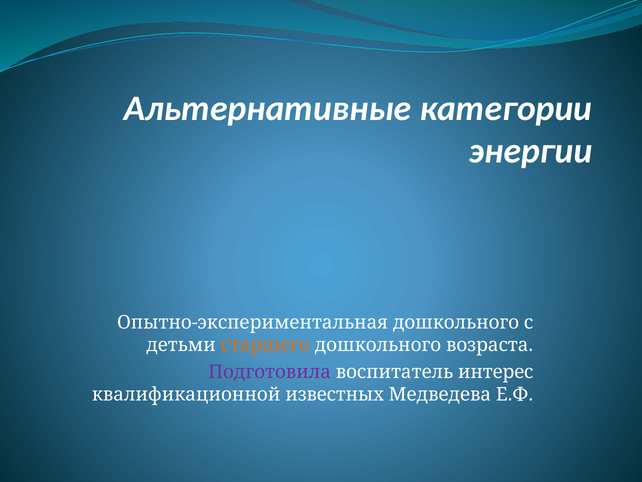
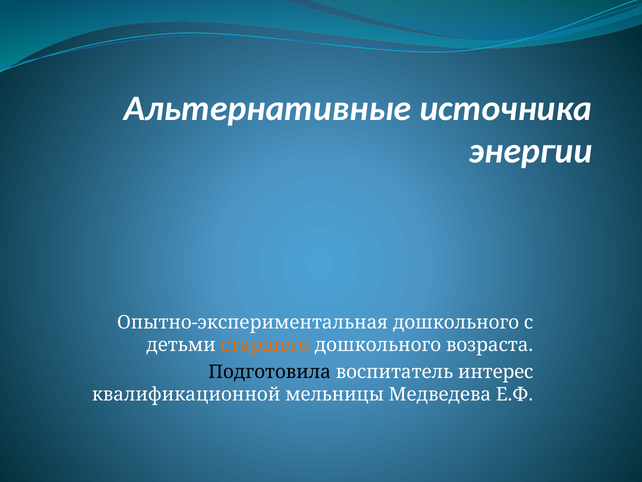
категории: категории -> источника (506, 108)
Подготовила colour: purple -> black (270, 372)
известных: известных -> мельницы (335, 394)
